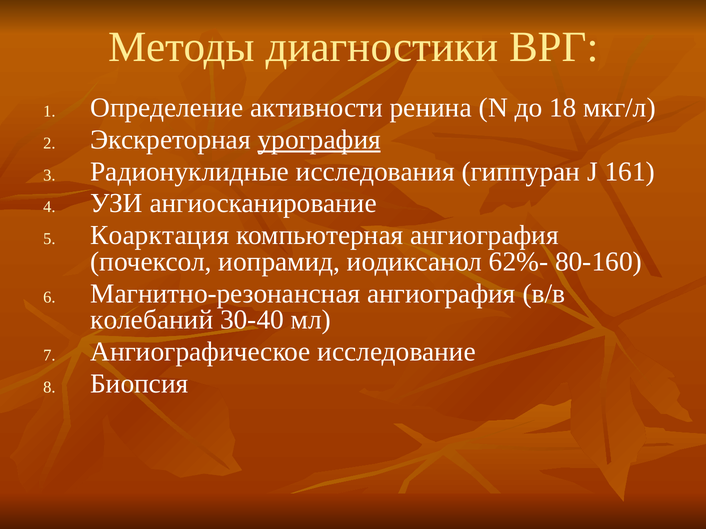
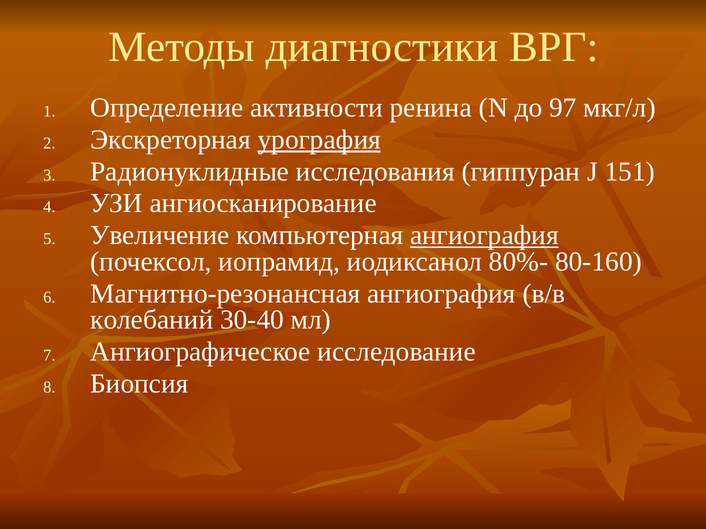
18: 18 -> 97 (563, 108)
161: 161 -> 151 (630, 172)
Коарктация: Коарктация -> Увеличение (160, 236)
ангиография underline: none -> present (484, 236)
62%-: 62%- -> 80%- (519, 262)
